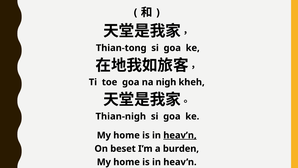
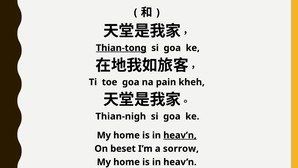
Thian-tong underline: none -> present (121, 48)
nigh: nigh -> pain (166, 82)
burden: burden -> sorrow (181, 148)
